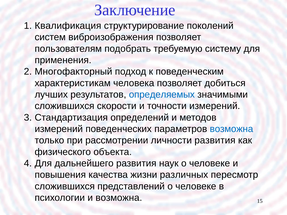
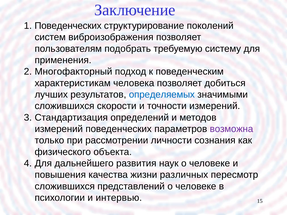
Квалификация: Квалификация -> Поведенческих (68, 26)
возможна colour: blue -> purple (232, 129)
личности развития: развития -> сознания (215, 141)
и возможна: возможна -> интервью (119, 198)
